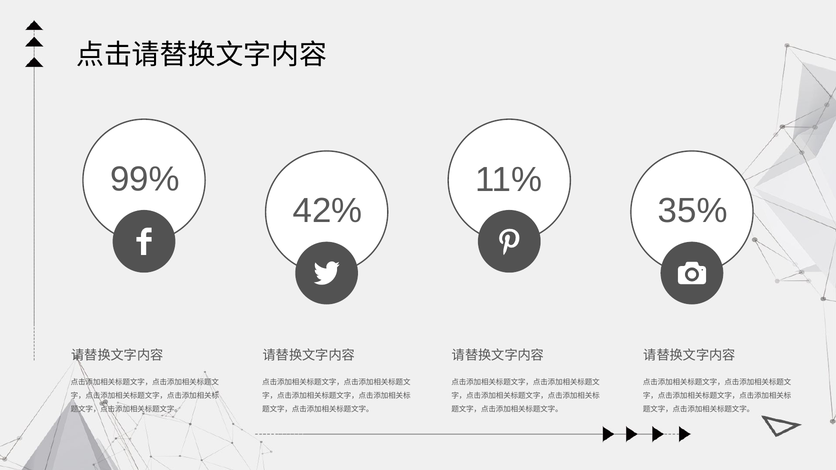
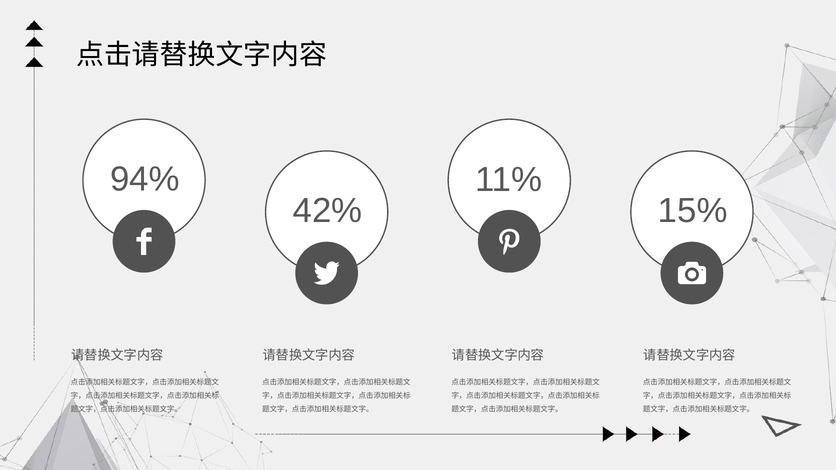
99%: 99% -> 94% (145, 179)
35%: 35% -> 15% (693, 211)
